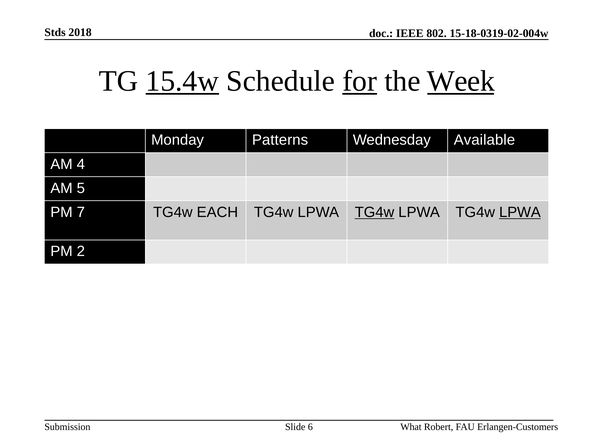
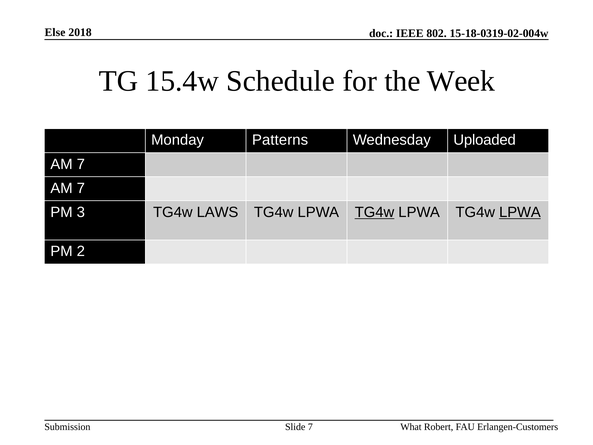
Stds: Stds -> Else (55, 32)
15.4w underline: present -> none (182, 81)
for underline: present -> none (360, 81)
Week underline: present -> none (461, 81)
Available: Available -> Uploaded (485, 140)
4: 4 -> 7 (81, 164)
5: 5 -> 7 (81, 188)
7: 7 -> 3 (81, 212)
EACH: EACH -> LAWS (218, 212)
Slide 6: 6 -> 7 (310, 427)
